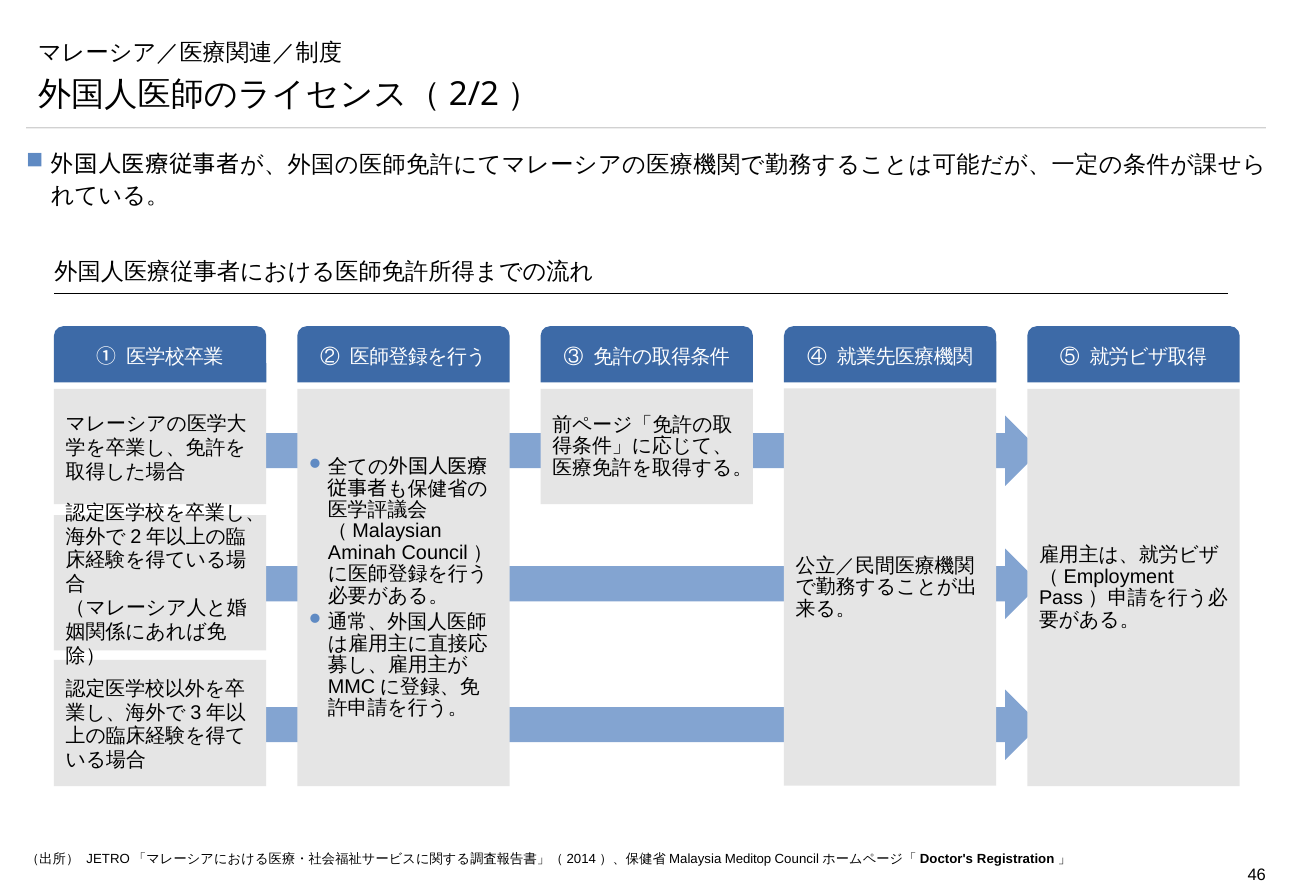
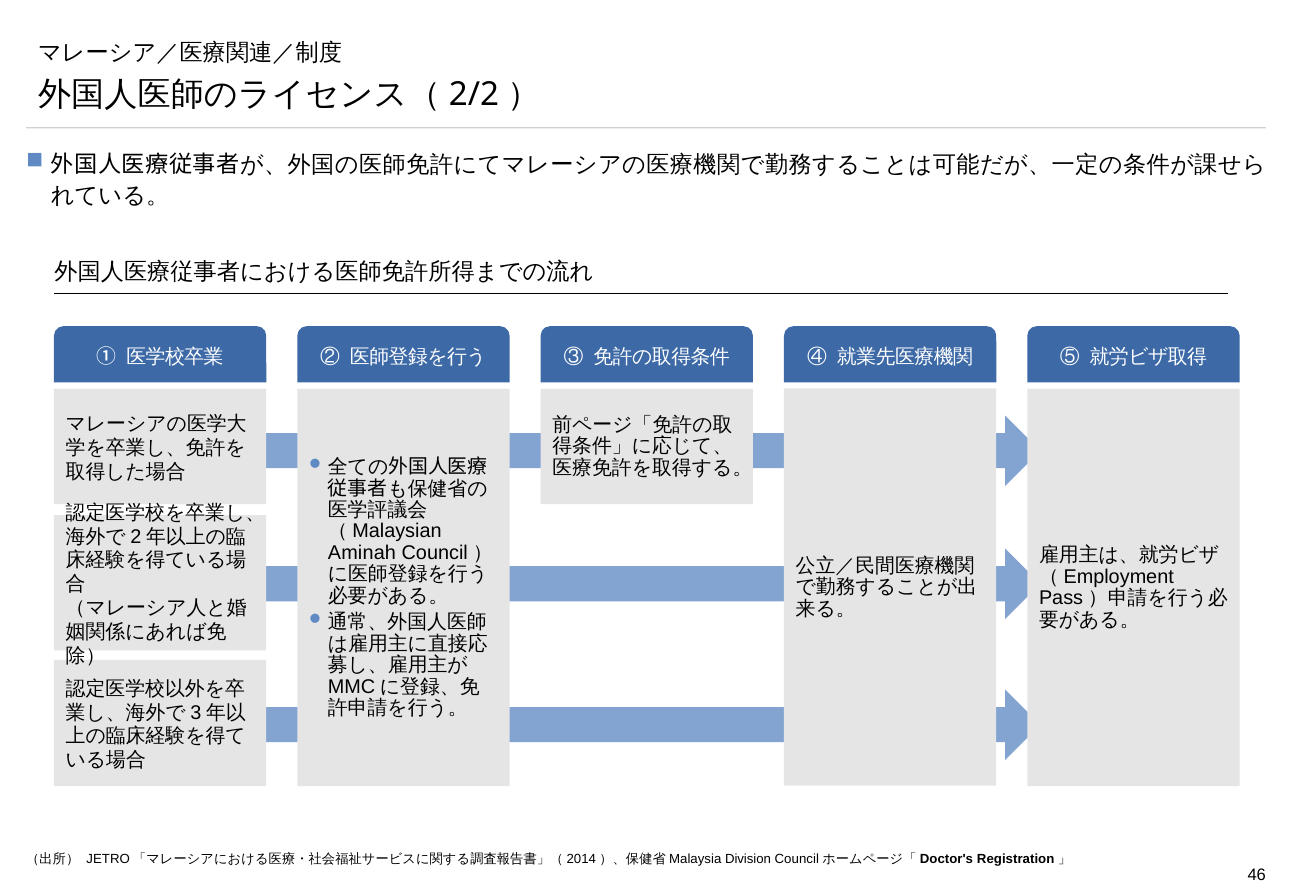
Meditop: Meditop -> Division (748, 860)
